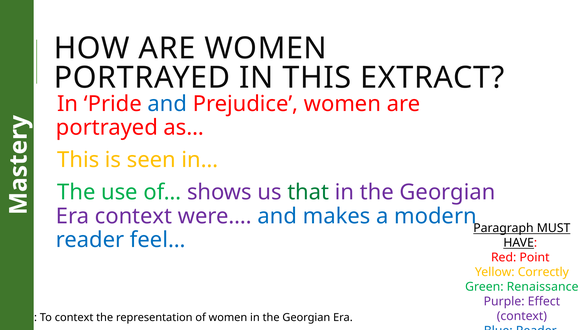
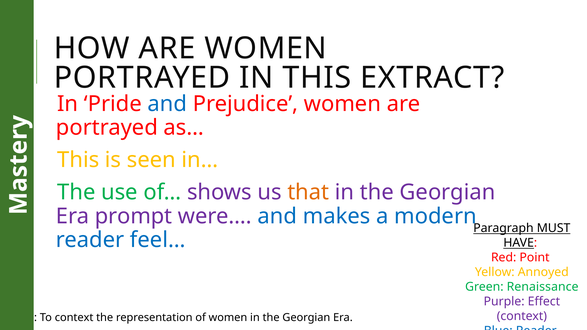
that colour: green -> orange (308, 192)
Era context: context -> prompt (134, 216)
Correctly: Correctly -> Annoyed (543, 272)
